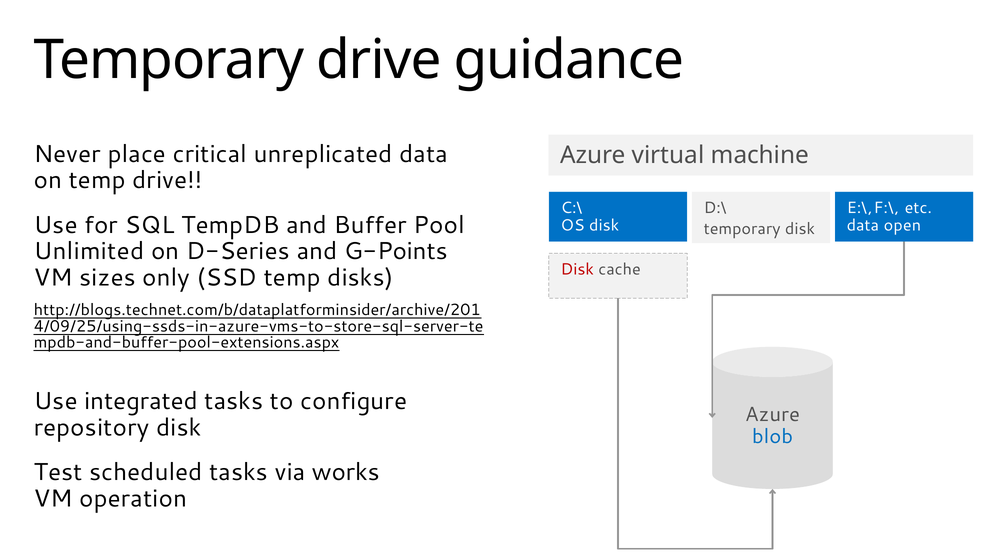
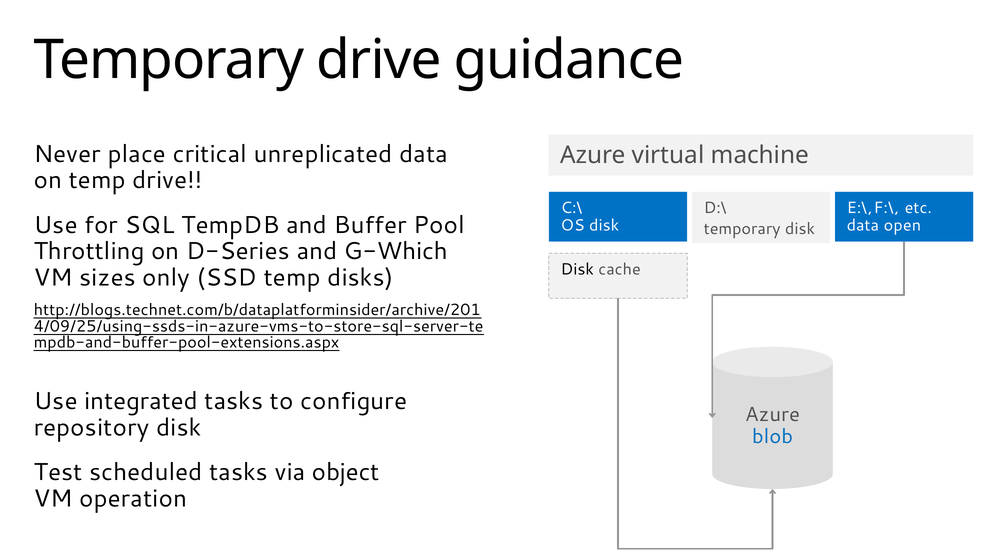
Unlimited: Unlimited -> Throttling (89, 251)
G-Points: G-Points -> G-Which (396, 251)
Disk colour: red -> black (577, 269)
works: works -> object (346, 472)
